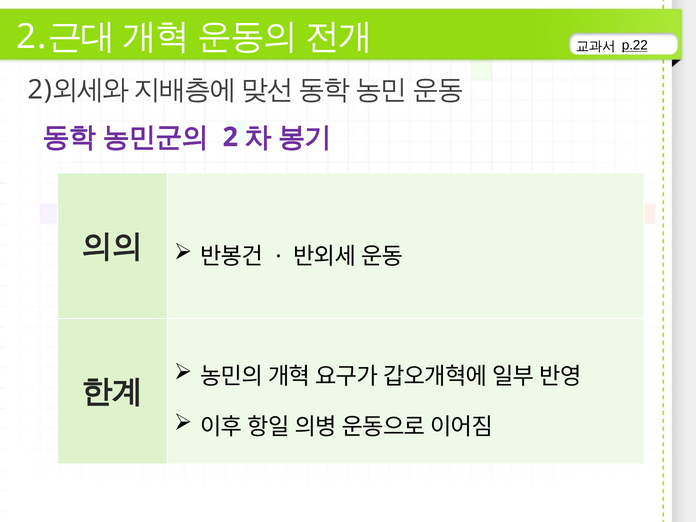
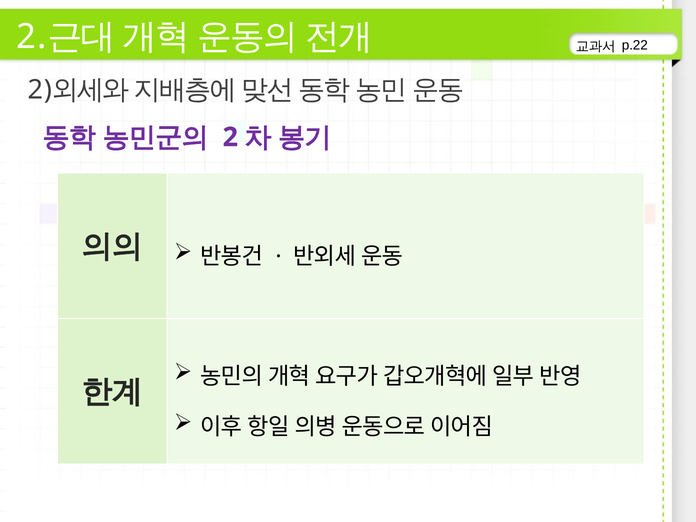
p.22 underline: present -> none (635, 45)
